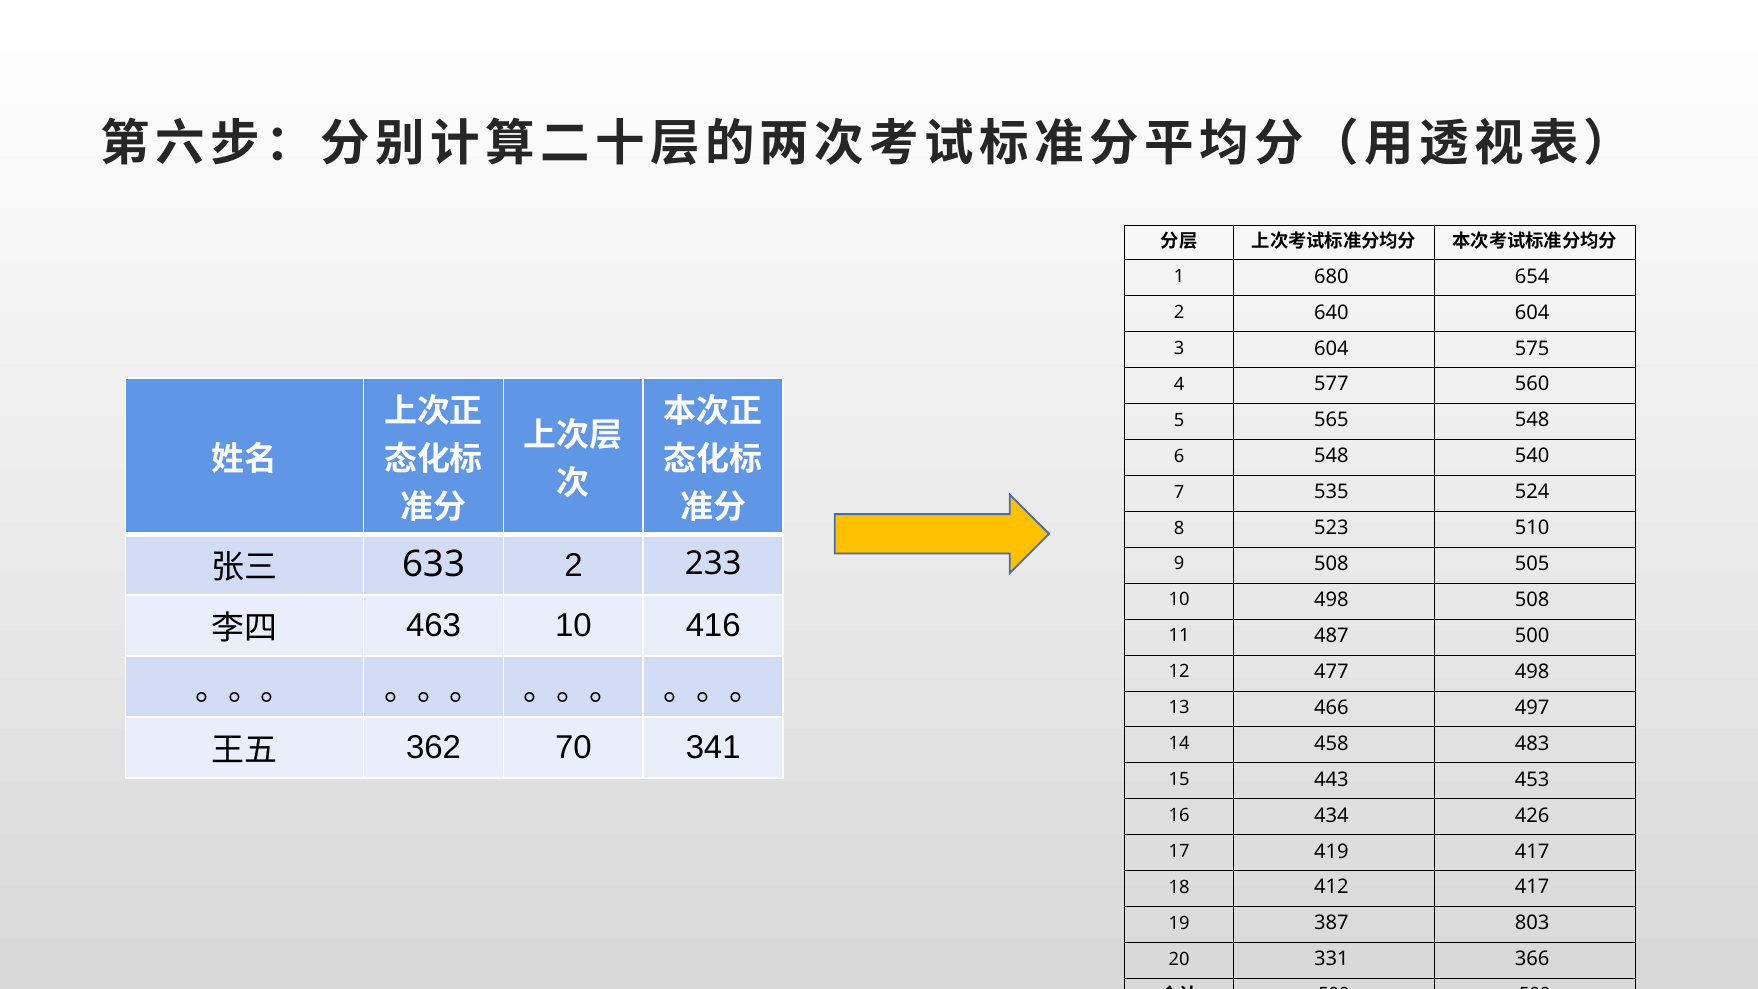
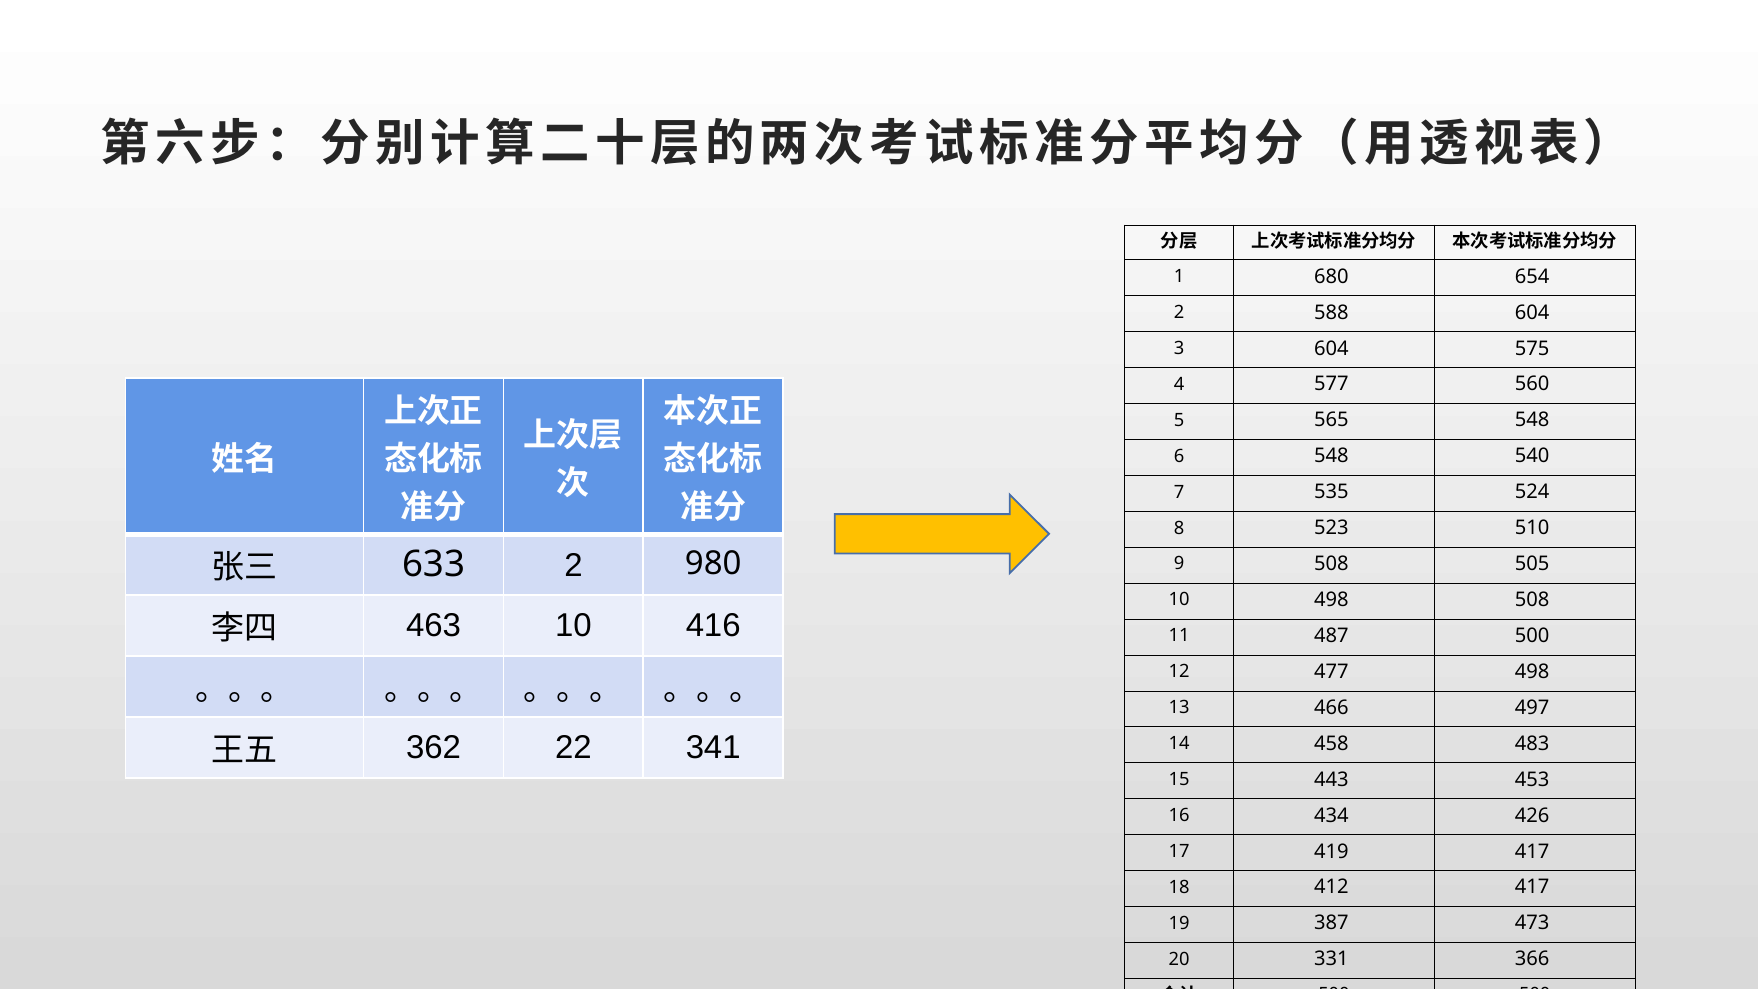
640: 640 -> 588 (1331, 312)
233: 233 -> 980 (713, 564)
70: 70 -> 22 (573, 748)
803: 803 -> 473 (1532, 923)
